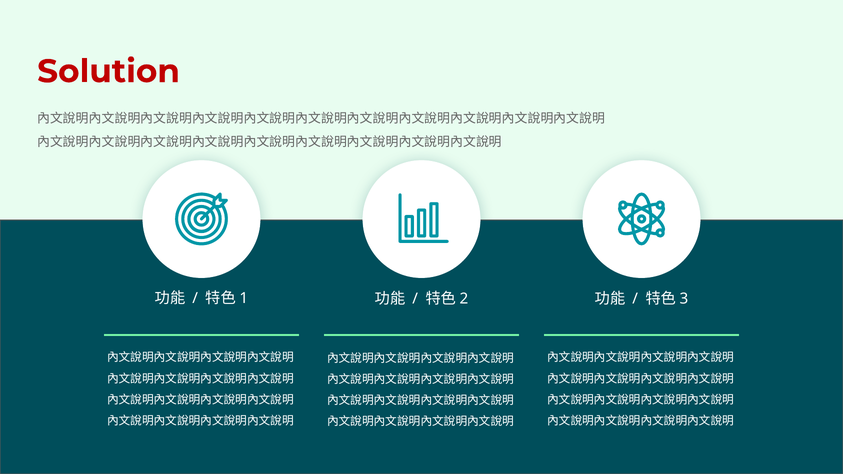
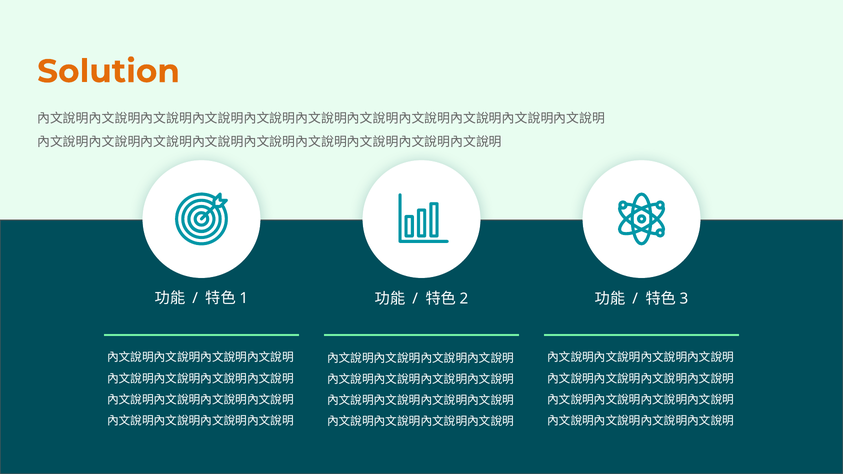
Solution colour: red -> orange (109, 71)
